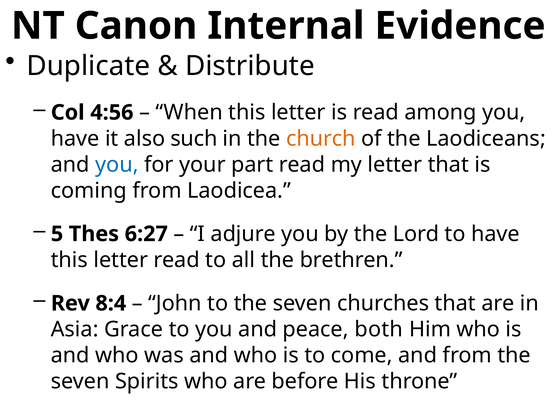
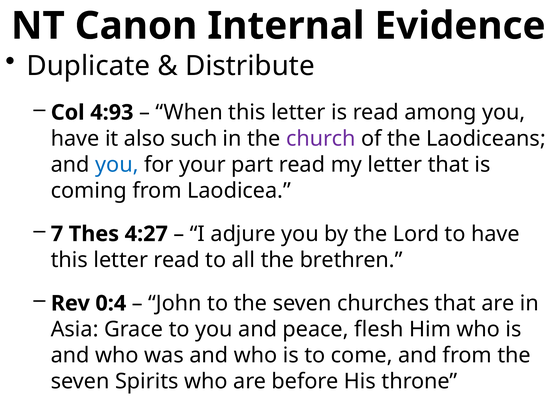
4:56: 4:56 -> 4:93 (112, 112)
church colour: orange -> purple (321, 138)
5: 5 -> 7 (57, 234)
6:27: 6:27 -> 4:27 (146, 234)
8:4: 8:4 -> 0:4 (111, 303)
both: both -> flesh (379, 329)
